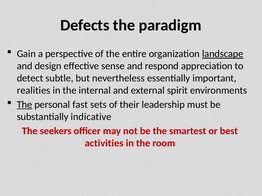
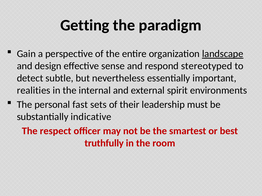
Defects: Defects -> Getting (85, 25)
appreciation: appreciation -> stereotyped (207, 66)
The underline: present -> none (24, 105)
seekers: seekers -> respect (56, 131)
activities: activities -> truthfully (104, 143)
